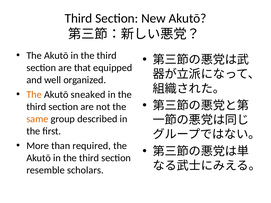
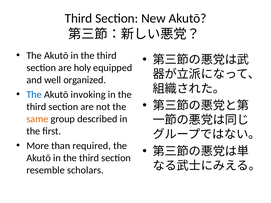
that: that -> holy (82, 68)
The colour: orange -> blue (34, 95)
sneaked: sneaked -> invoking (88, 95)
